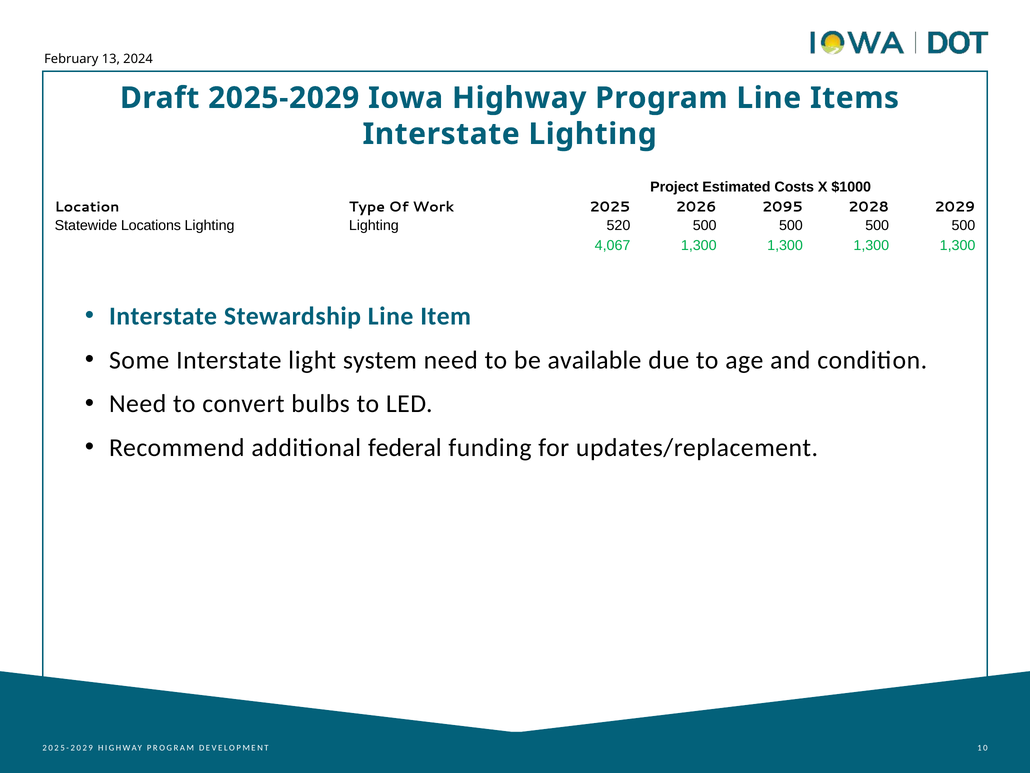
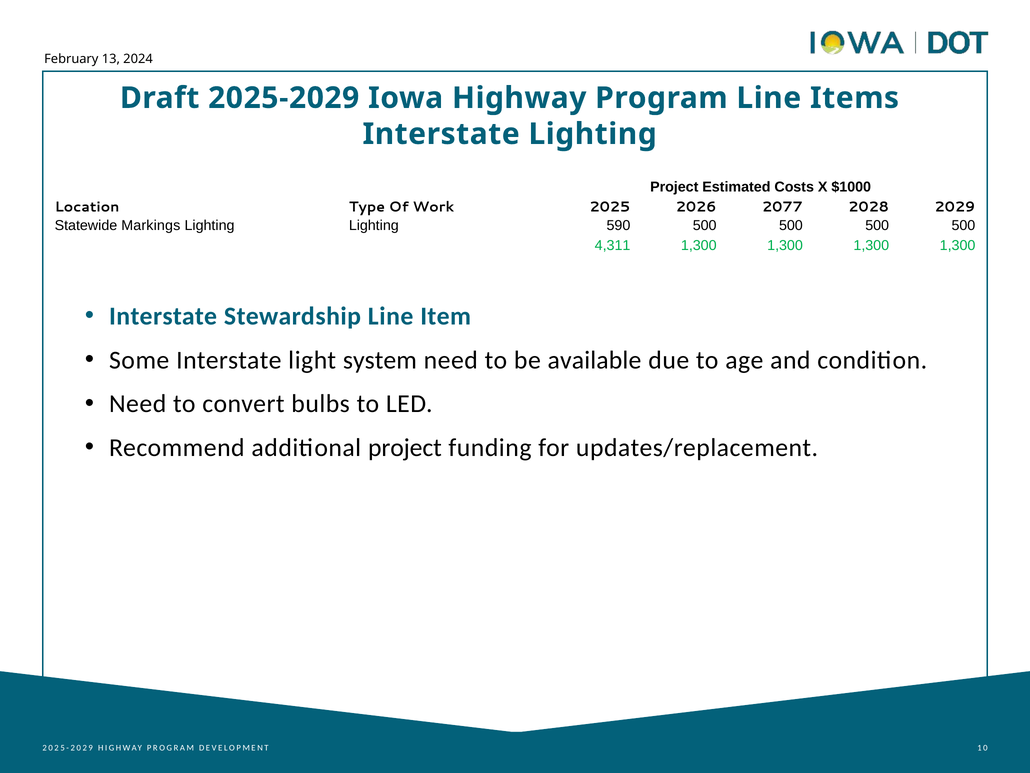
2095: 2095 -> 2077 (782, 207)
Locations: Locations -> Markings (151, 225)
520: 520 -> 590 (618, 225)
4,067: 4,067 -> 4,311 (613, 246)
additional federal: federal -> project (405, 448)
